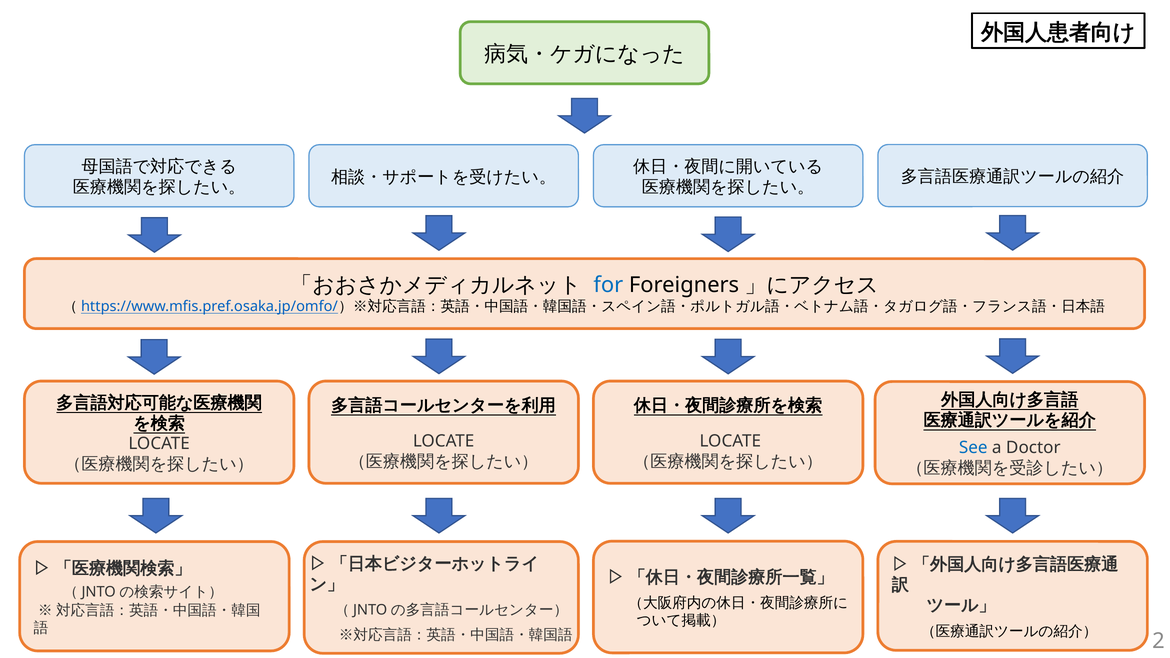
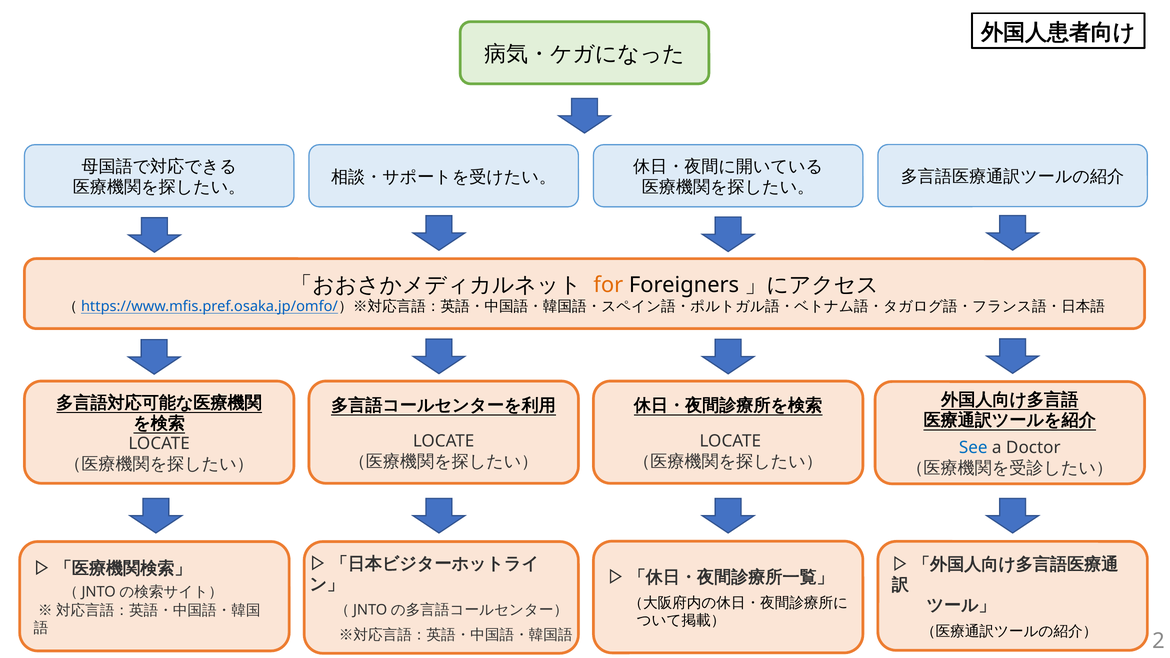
for colour: blue -> orange (608, 285)
